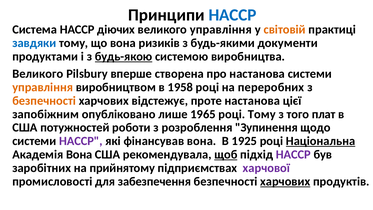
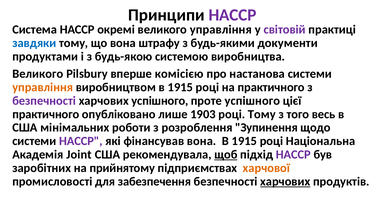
НАССР colour: blue -> purple (232, 15)
діючих: діючих -> окремі (116, 30)
світовій colour: orange -> purple (285, 30)
ризиків: ризиків -> штрафу (159, 43)
будь-якою underline: present -> none (124, 56)
створена: створена -> комісією (179, 74)
виробництвом в 1958: 1958 -> 1915 (180, 87)
на переробних: переробних -> практичного (271, 87)
безпечності colour: orange -> purple (44, 101)
харчових відстежує: відстежує -> успішного (160, 101)
проте настанова: настанова -> успішного (252, 101)
запобіжним: запобіжним -> практичного (46, 114)
1965: 1965 -> 1903 (203, 114)
плат: плат -> весь (324, 114)
потужностей: потужностей -> мінімальних (75, 128)
1925: 1925 -> 1915 (244, 141)
Національна underline: present -> none (321, 141)
Академія Вона: Вона -> Joint (79, 154)
харчової colour: purple -> orange (266, 168)
